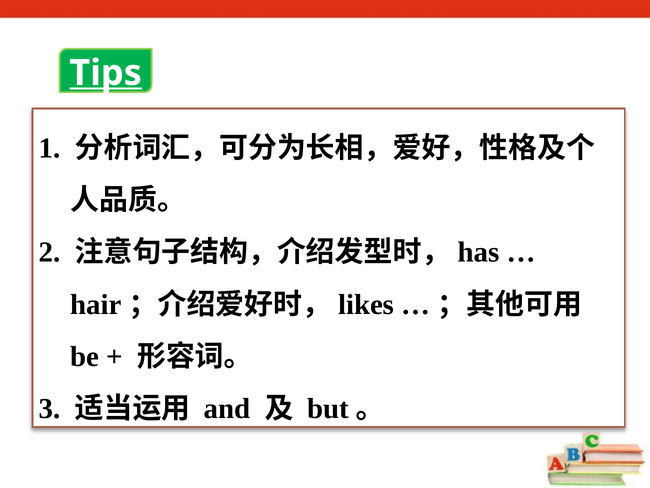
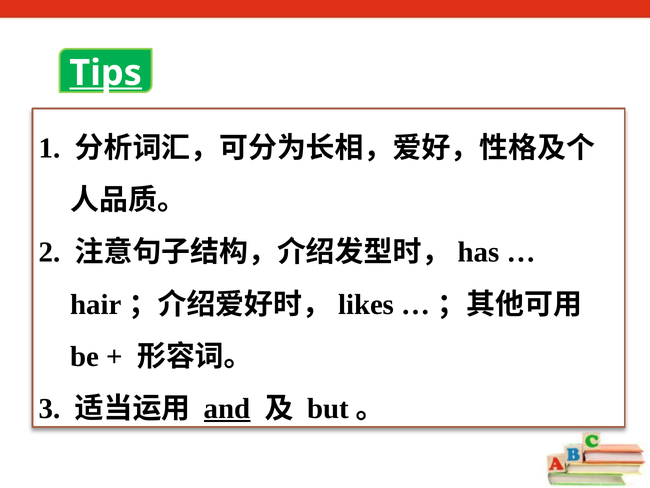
and underline: none -> present (227, 408)
